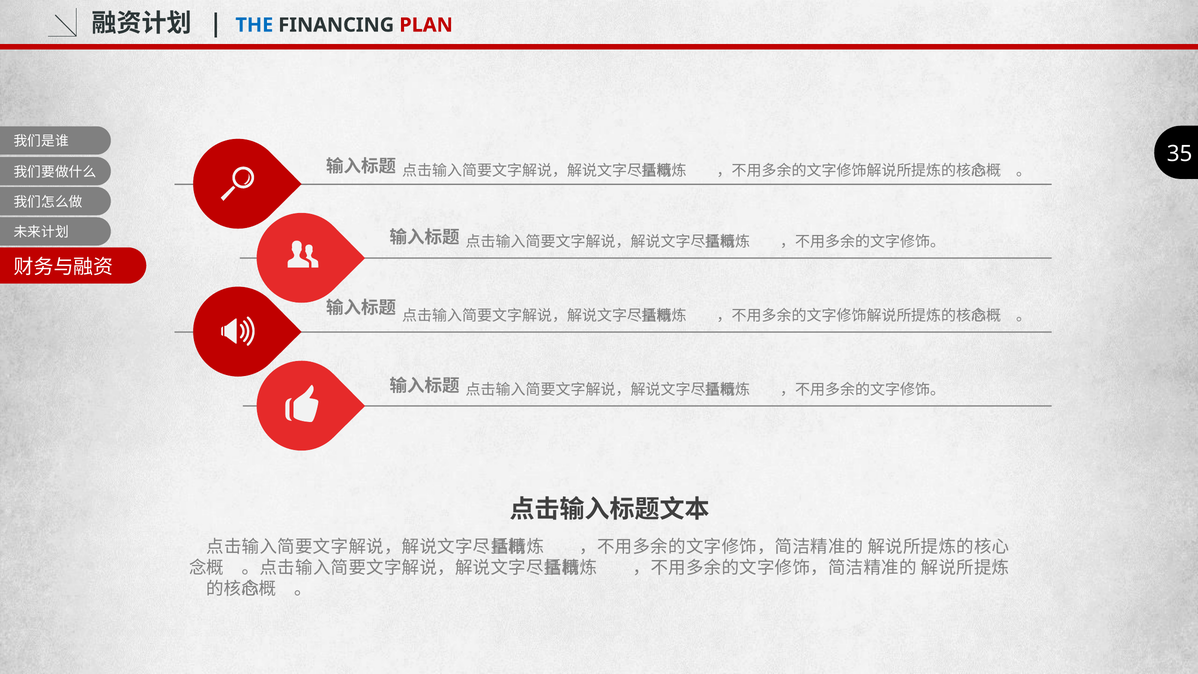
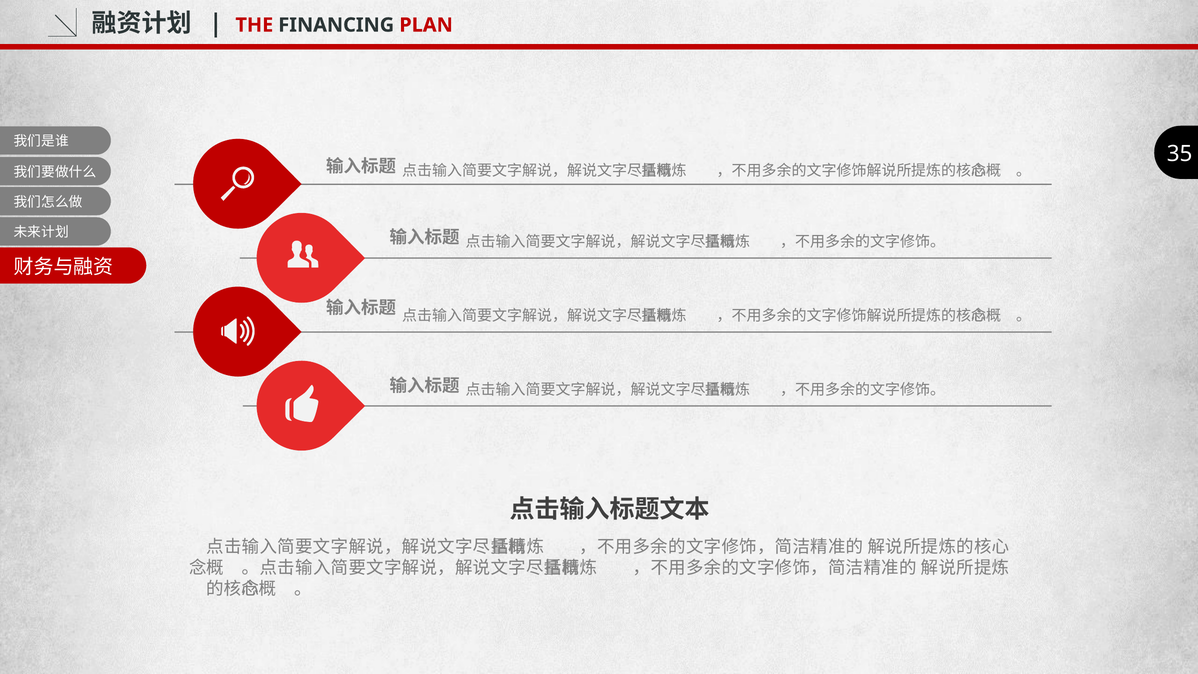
THE colour: blue -> red (254, 25)
